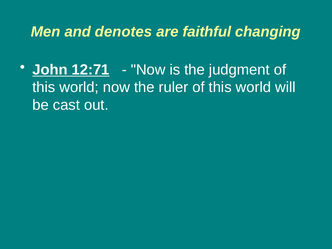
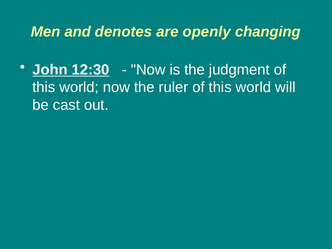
faithful: faithful -> openly (207, 32)
12:71: 12:71 -> 12:30 (91, 70)
